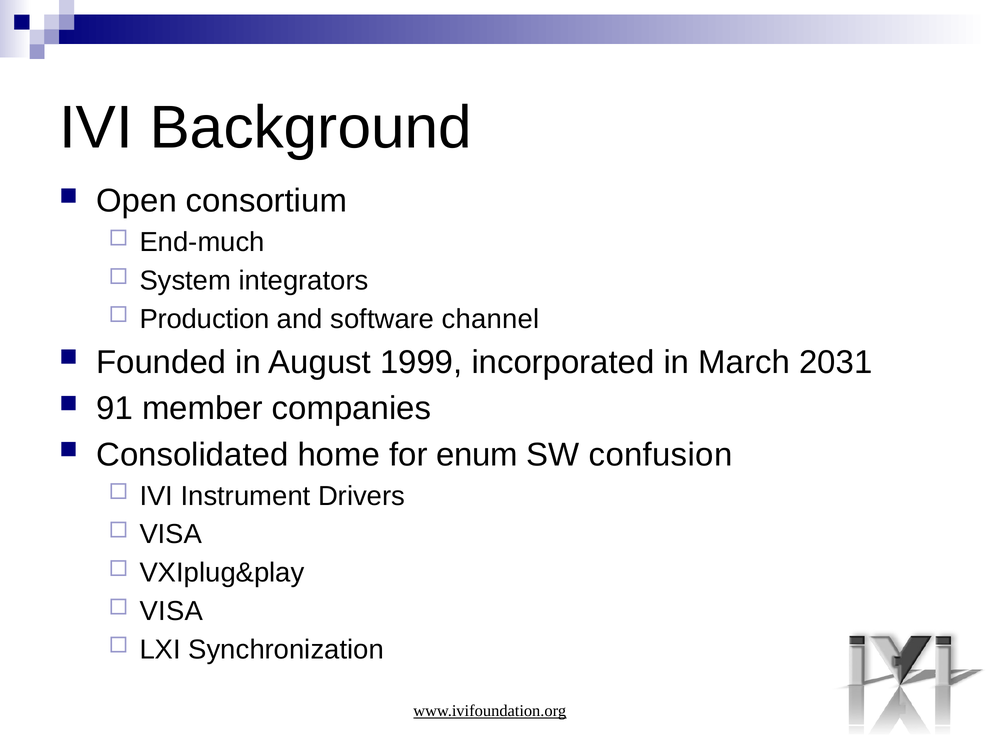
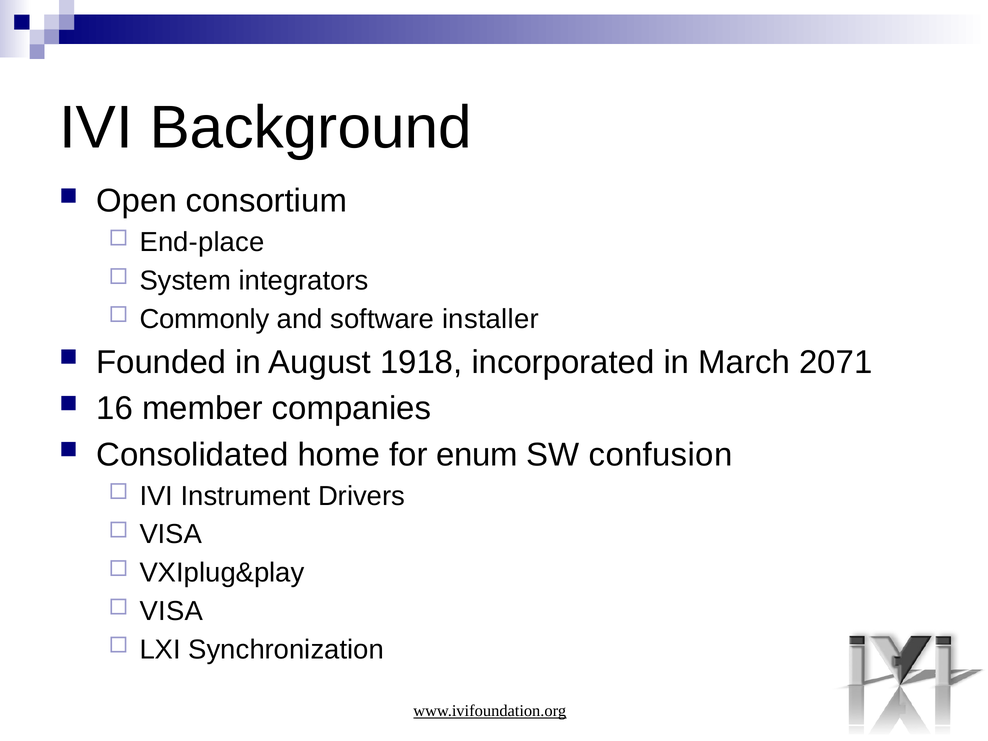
End-much: End-much -> End-place (202, 242)
Production: Production -> Commonly (204, 319)
channel: channel -> installer (491, 319)
1999: 1999 -> 1918 (421, 362)
2031: 2031 -> 2071 (836, 362)
91: 91 -> 16 (115, 409)
